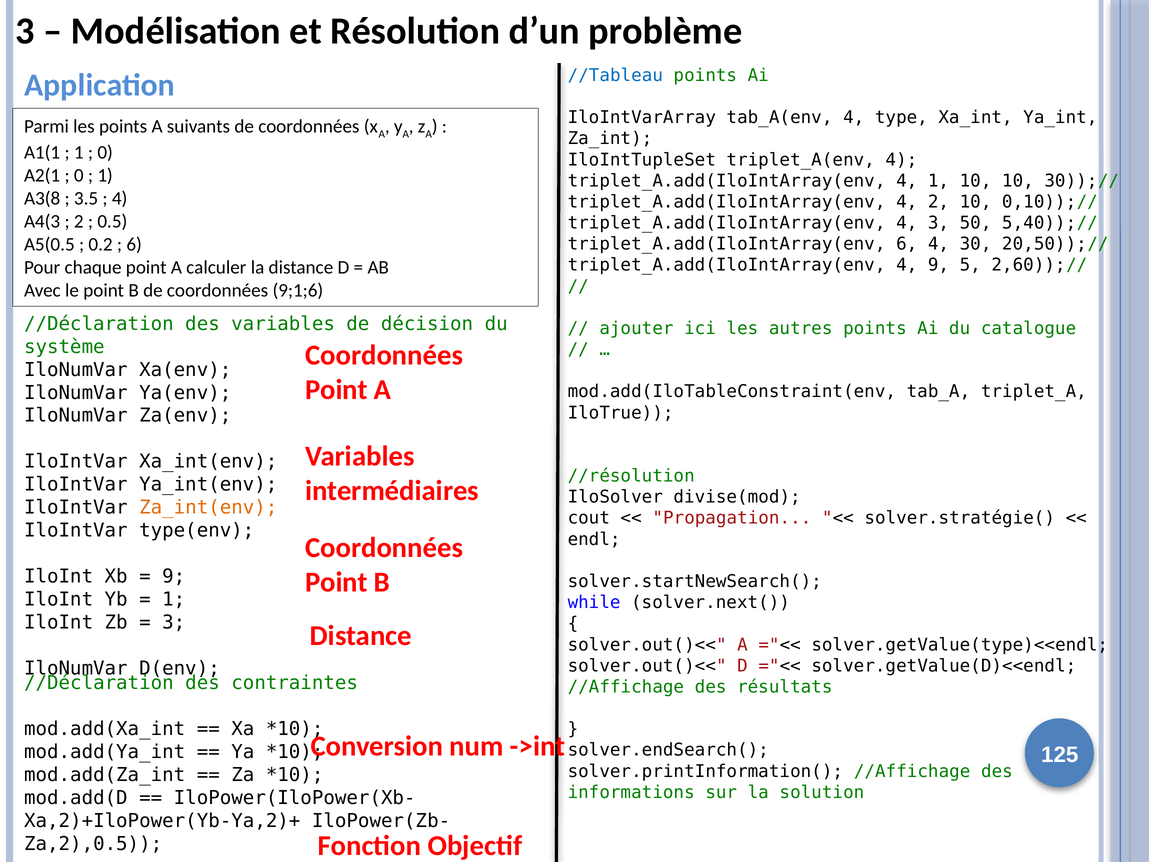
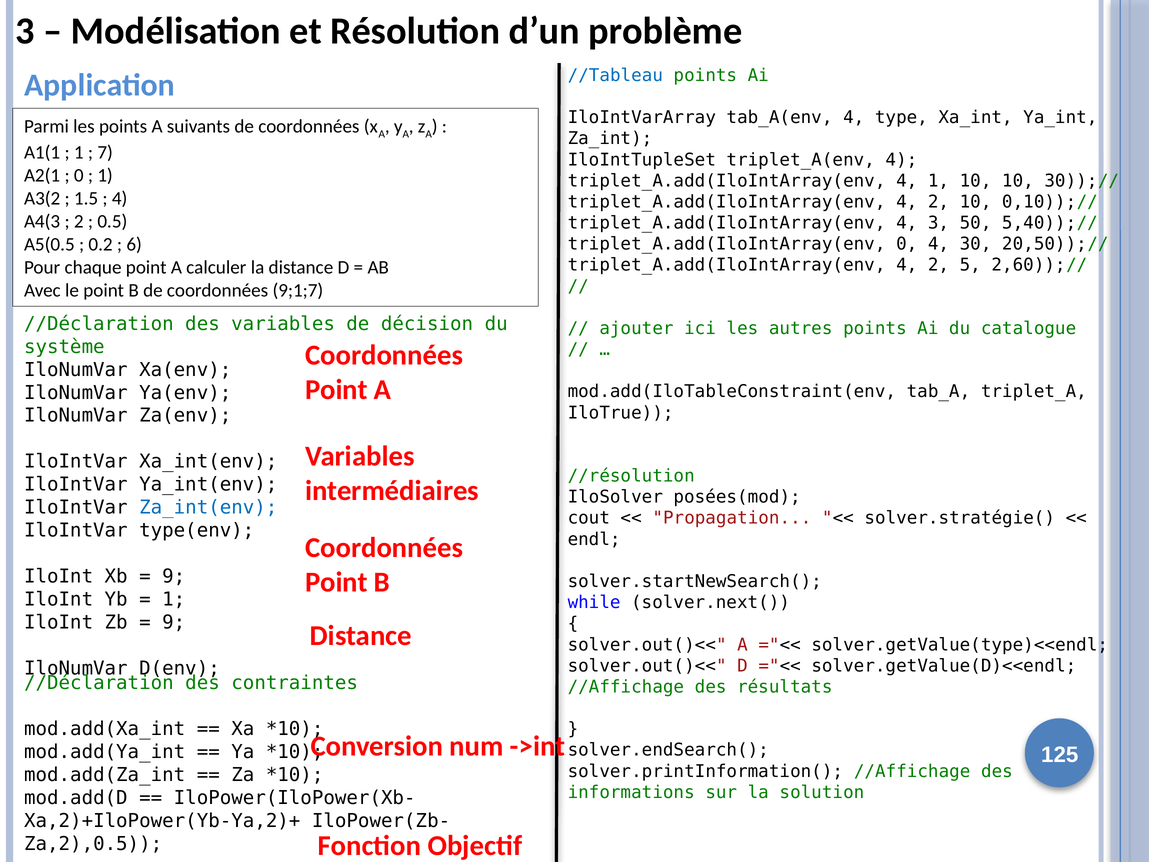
0: 0 -> 7 (105, 153)
A3(8: A3(8 -> A3(2 (42, 199)
3.5: 3.5 -> 1.5 (86, 199)
triplet_A.add(IloIntArray(env 6: 6 -> 0 (907, 244)
9: 9 -> 2 (938, 265)
9;1;6: 9;1;6 -> 9;1;7 (298, 290)
divise(mod: divise(mod -> posées(mod (737, 497)
Za_int(env colour: orange -> blue (208, 507)
3: 3 -> 9 (174, 622)
